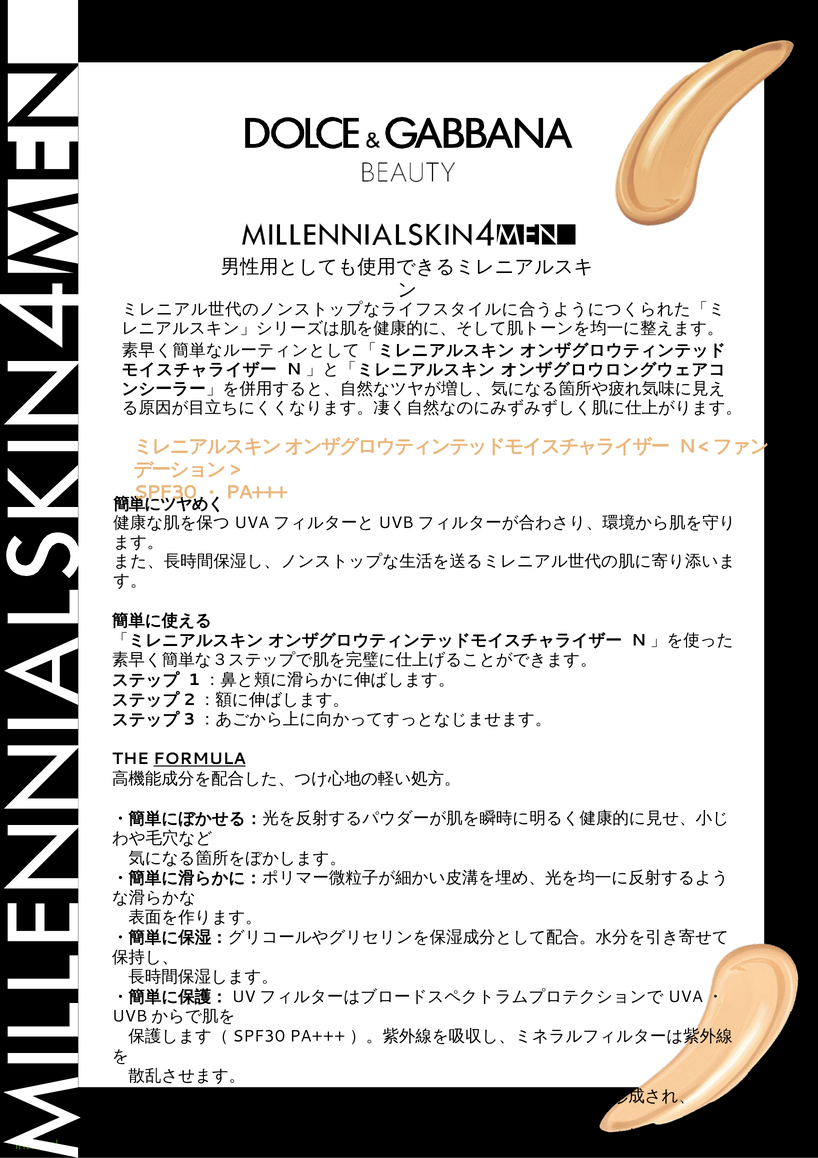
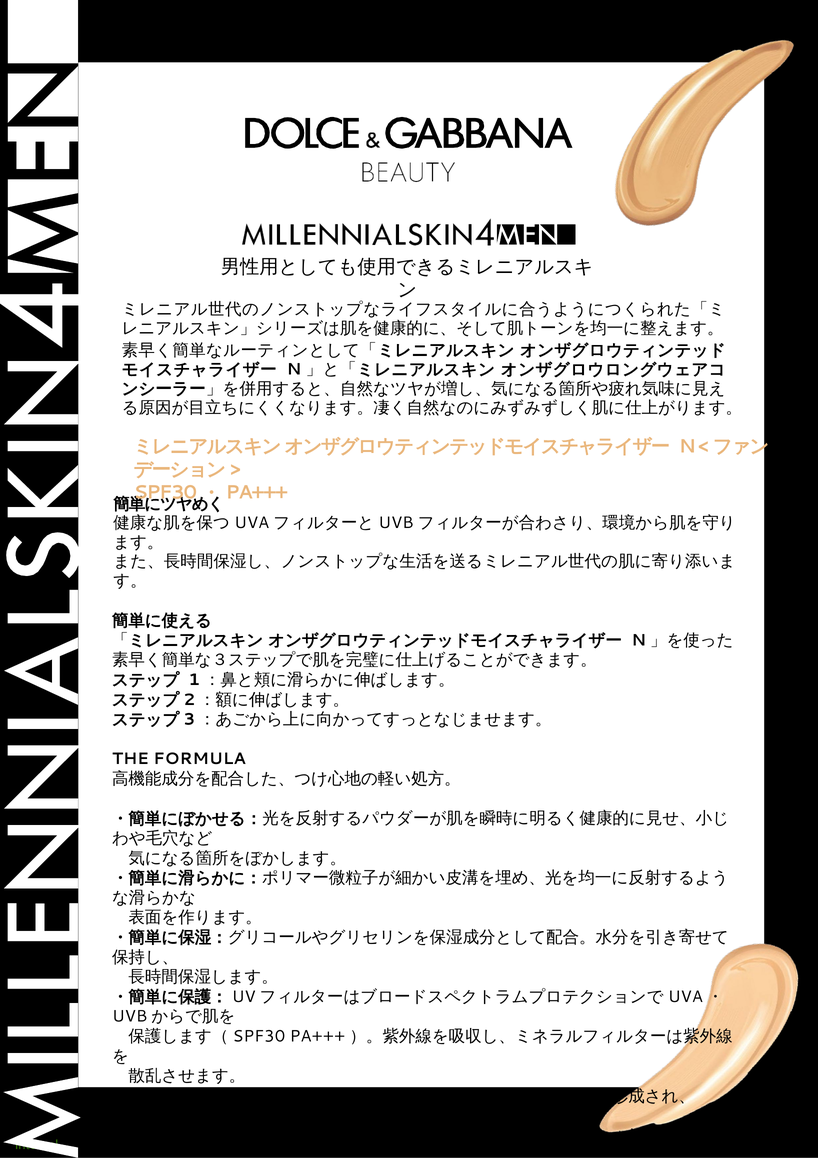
FORMULA underline: present -> none (200, 759)
